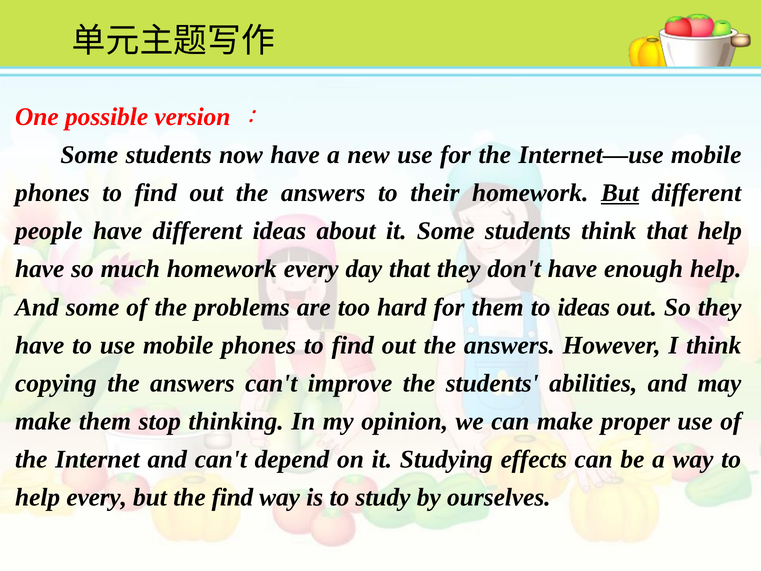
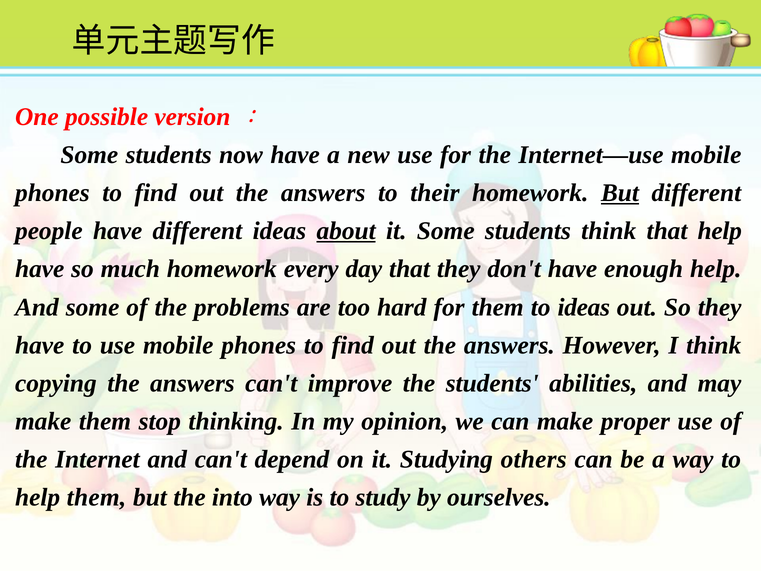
about underline: none -> present (346, 231)
effects: effects -> others (534, 459)
help every: every -> them (96, 497)
the find: find -> into (232, 497)
